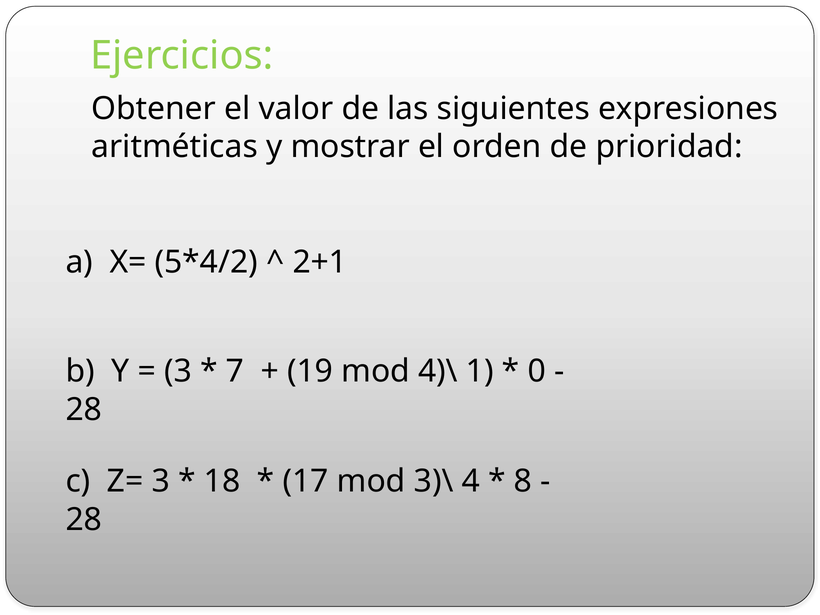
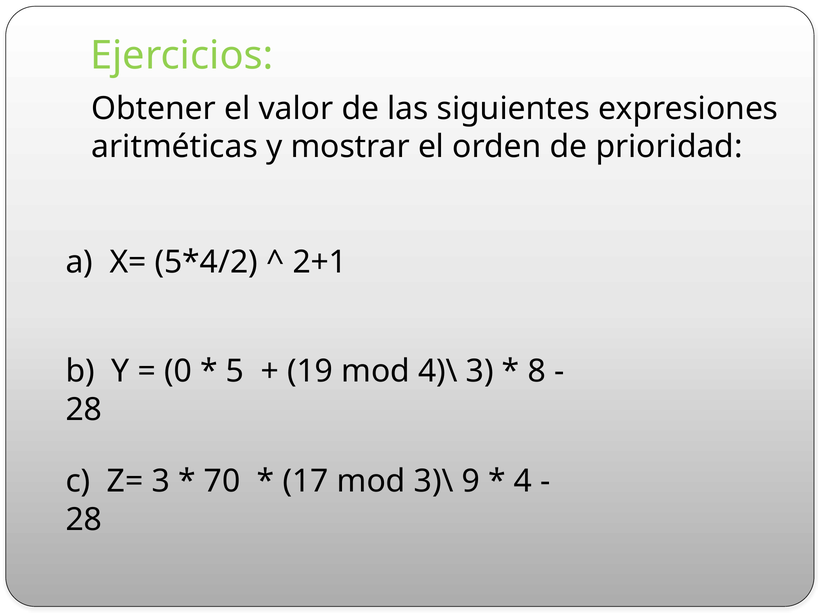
3: 3 -> 0 (178, 371)
7: 7 -> 5 (235, 371)
4)\ 1: 1 -> 3 (480, 371)
0: 0 -> 8 (537, 371)
18: 18 -> 70 (222, 481)
4: 4 -> 9 (471, 481)
8: 8 -> 4 (523, 481)
